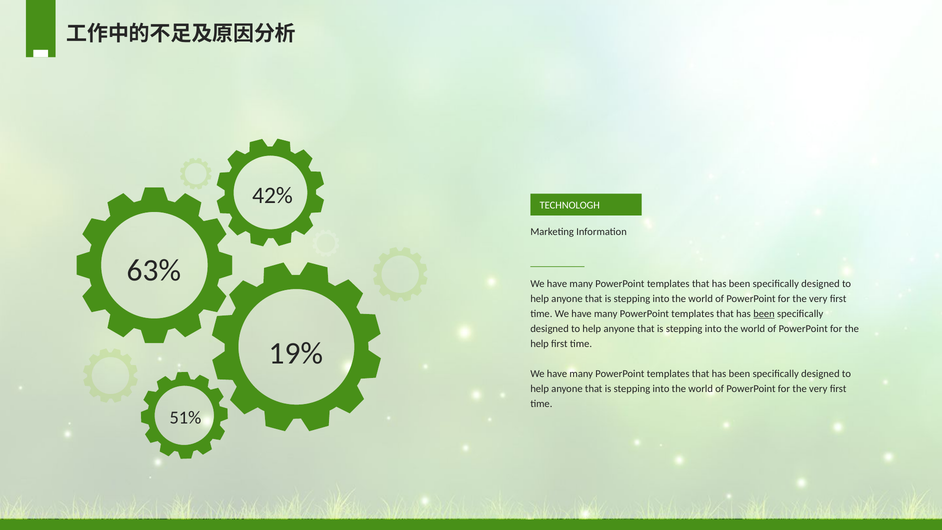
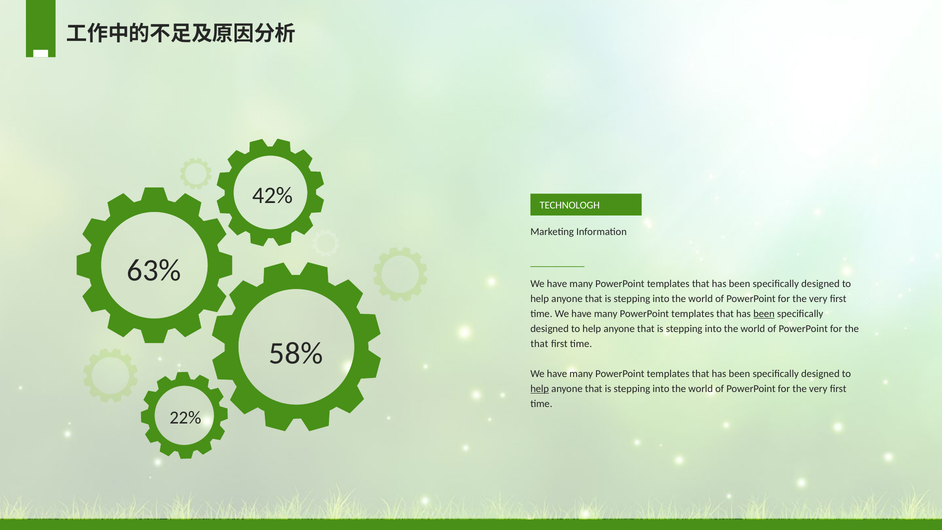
help: help -> that (539, 344)
19%: 19% -> 58% (296, 354)
help underline: none -> present (540, 389)
51%: 51% -> 22% (185, 418)
